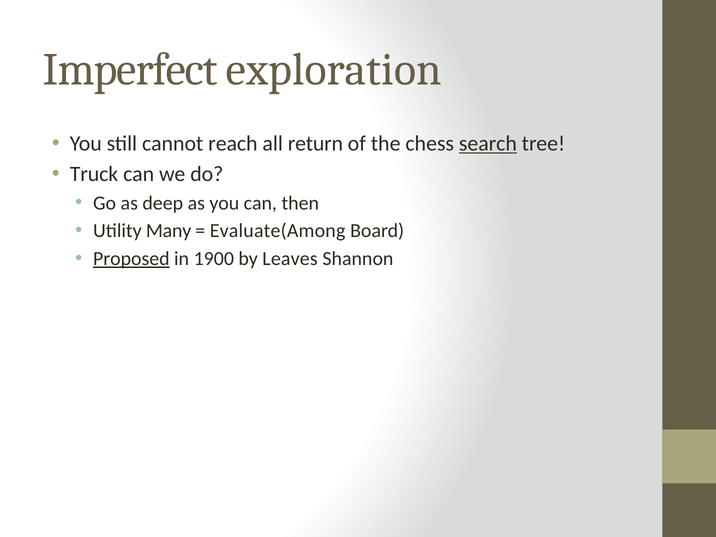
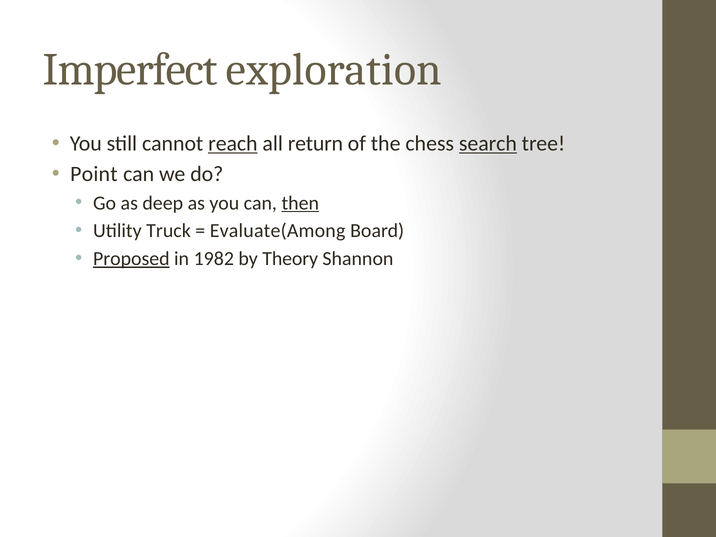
reach underline: none -> present (233, 144)
Truck: Truck -> Point (94, 174)
then underline: none -> present (300, 203)
Many: Many -> Truck (169, 231)
1900: 1900 -> 1982 (214, 259)
Leaves: Leaves -> Theory (290, 259)
